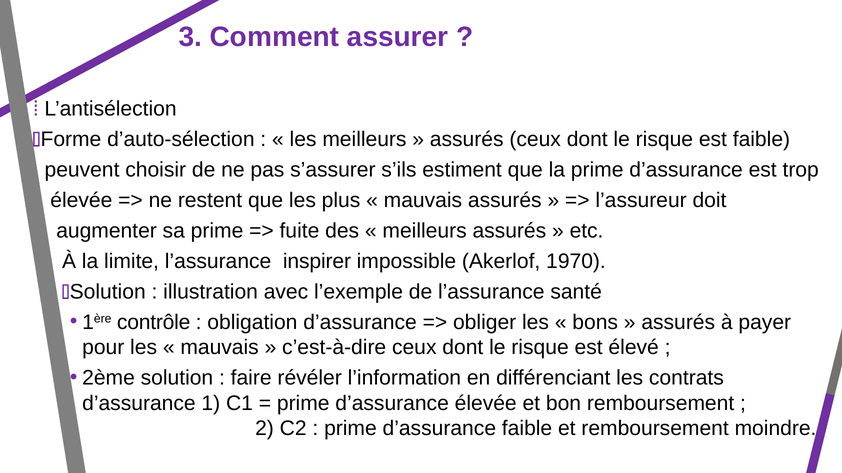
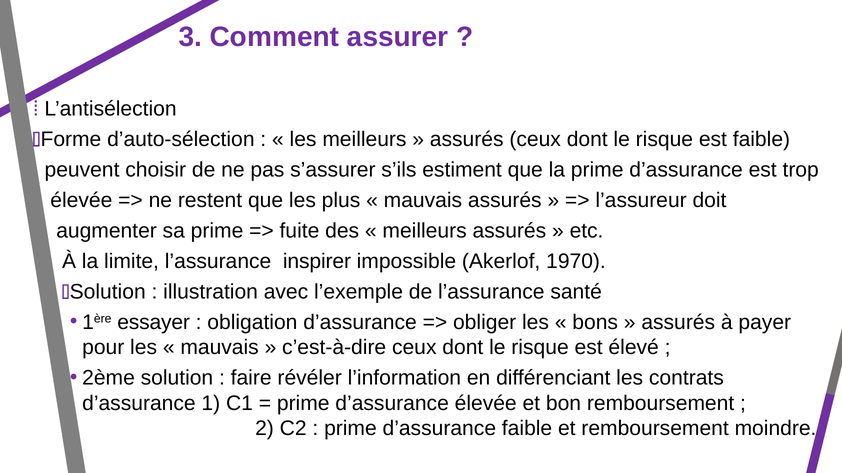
contrôle: contrôle -> essayer (154, 323)
